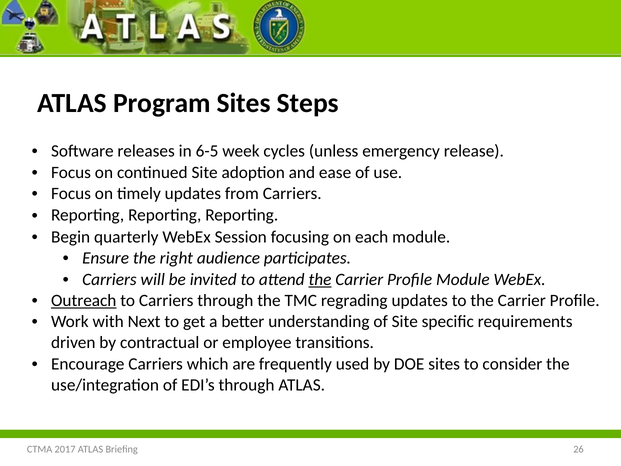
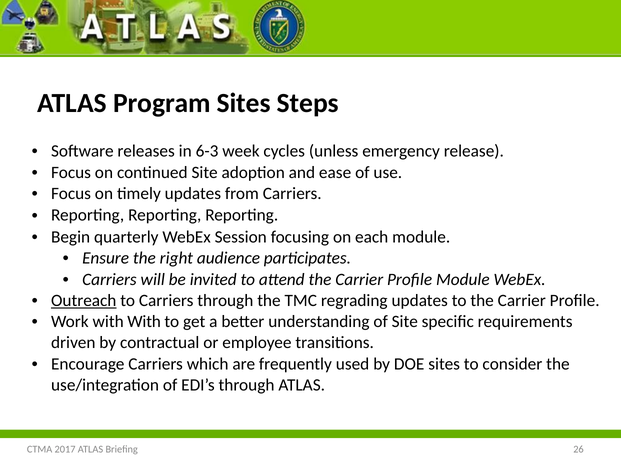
6-5: 6-5 -> 6-3 (207, 151)
the underline: present -> none (320, 279)
with Next: Next -> With (144, 321)
